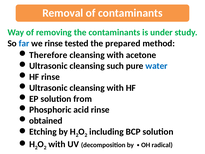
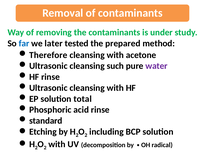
we rinse: rinse -> later (54, 43)
water colour: blue -> purple (157, 66)
from: from -> total (83, 99)
obtained: obtained -> standard (46, 121)
